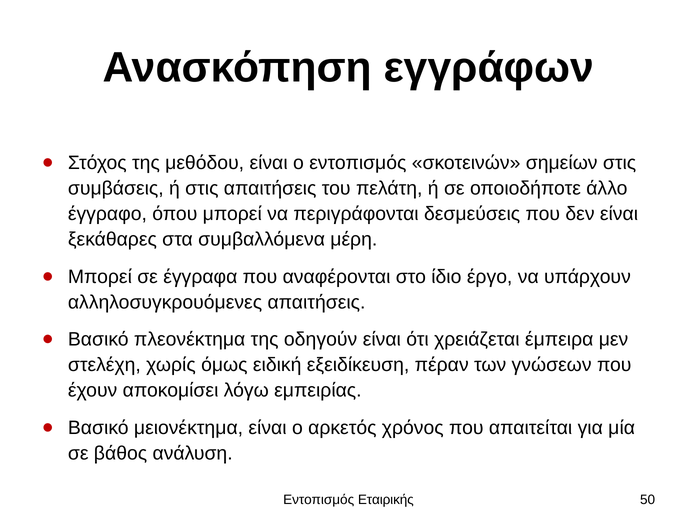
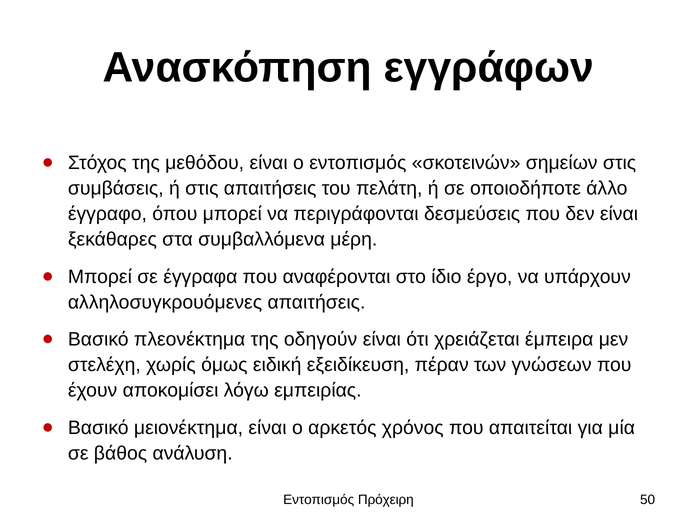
Εταιρικής: Εταιρικής -> Πρόχειρη (386, 499)
